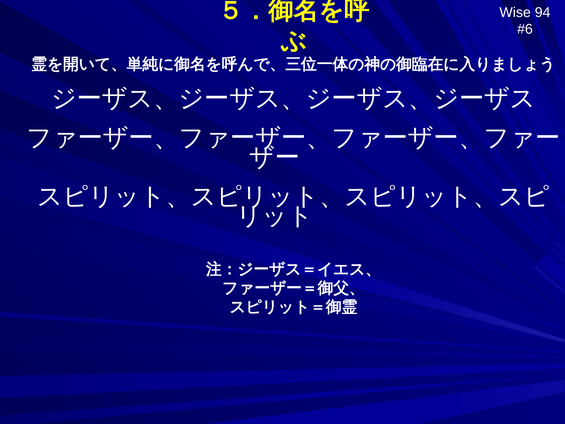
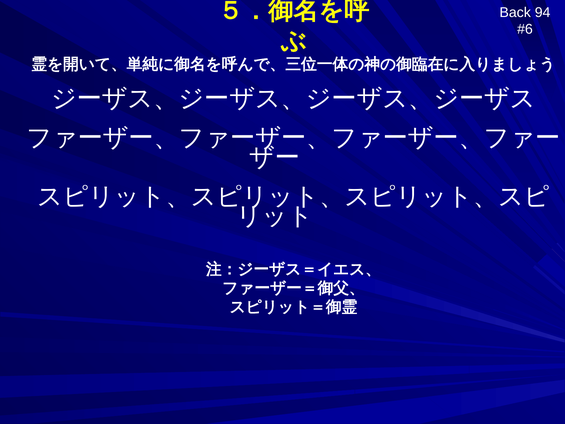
Wise: Wise -> Back (515, 12)
